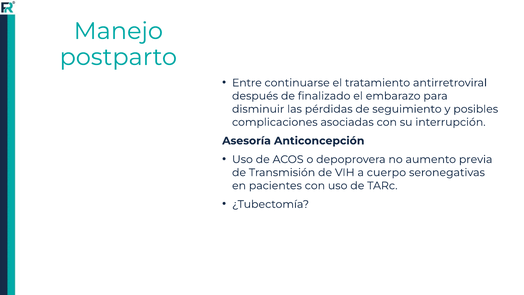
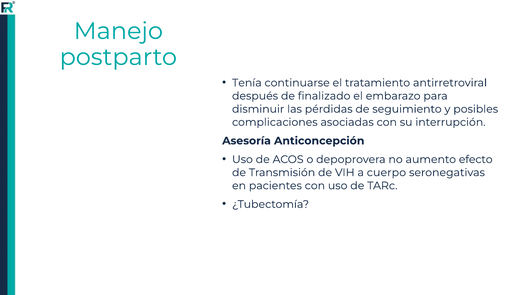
Entre: Entre -> Tenía (247, 83)
previa: previa -> efecto (476, 159)
